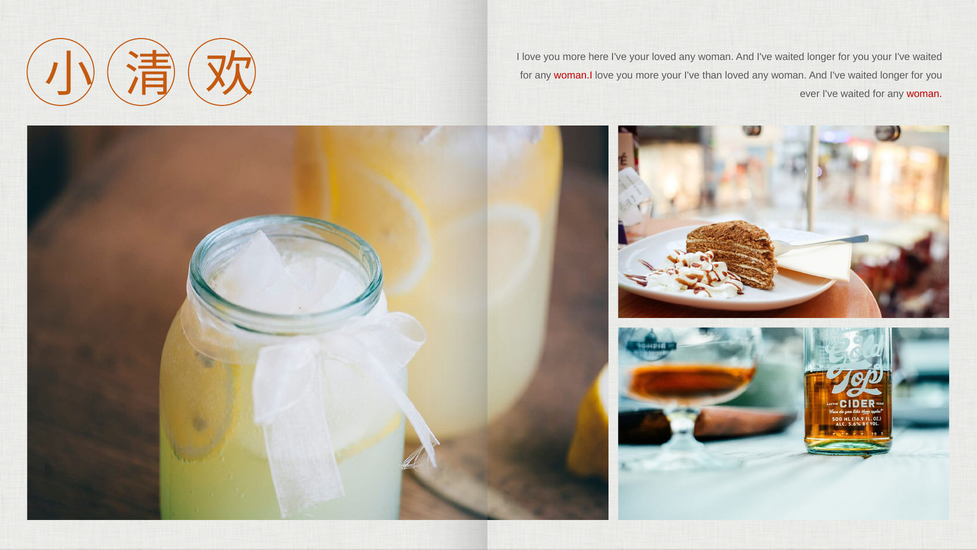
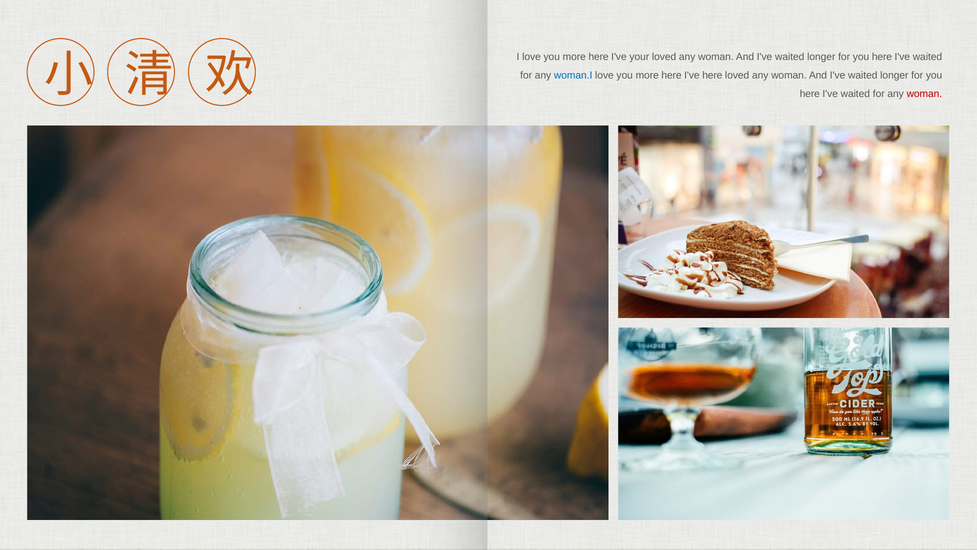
your: your -> here (882, 57)
woman.I colour: red -> blue (573, 75)
your: your -> here (672, 75)
I've than: than -> here (712, 75)
ever: ever -> here (810, 94)
